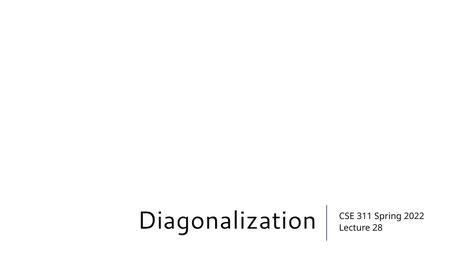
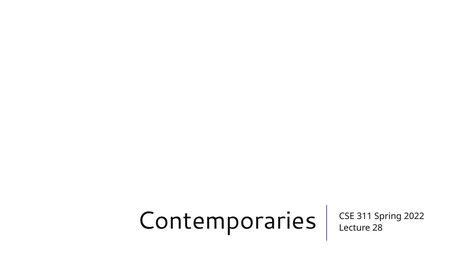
Diagonalization: Diagonalization -> Contemporaries (227, 221)
